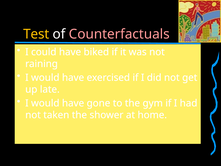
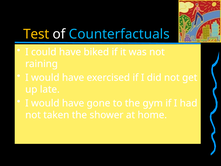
Counterfactuals colour: pink -> light blue (119, 34)
